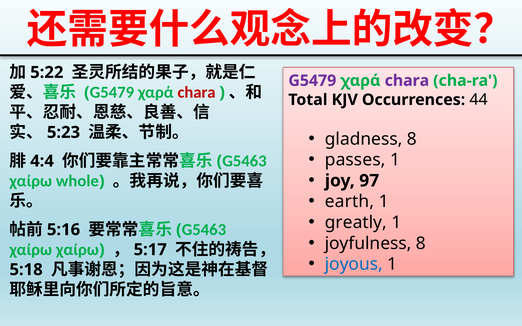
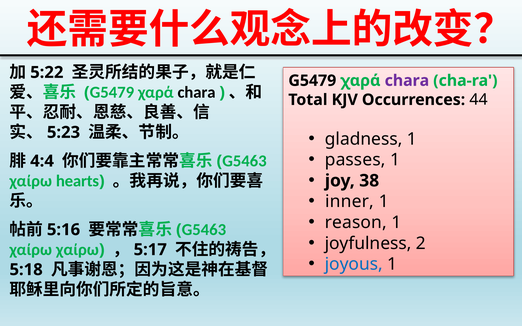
G5479 colour: purple -> black (312, 81)
chara colour: red -> black (196, 92)
gladness 8: 8 -> 1 (412, 139)
97: 97 -> 38 (369, 181)
whole: whole -> hearts (77, 181)
earth: earth -> inner (349, 202)
greatly: greatly -> reason (356, 223)
joyfulness 8: 8 -> 2 (421, 243)
